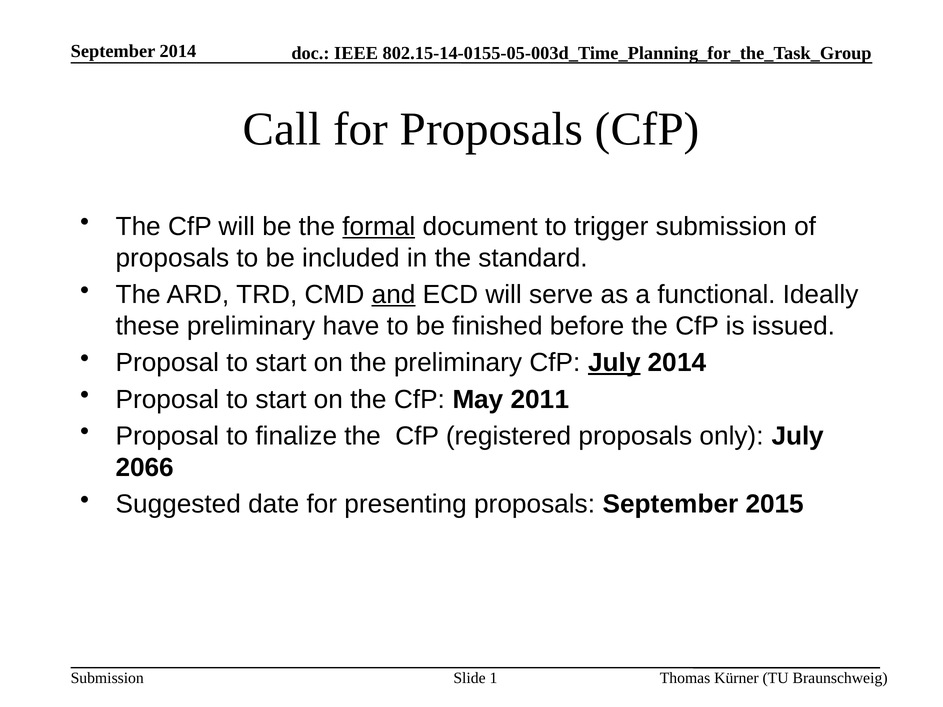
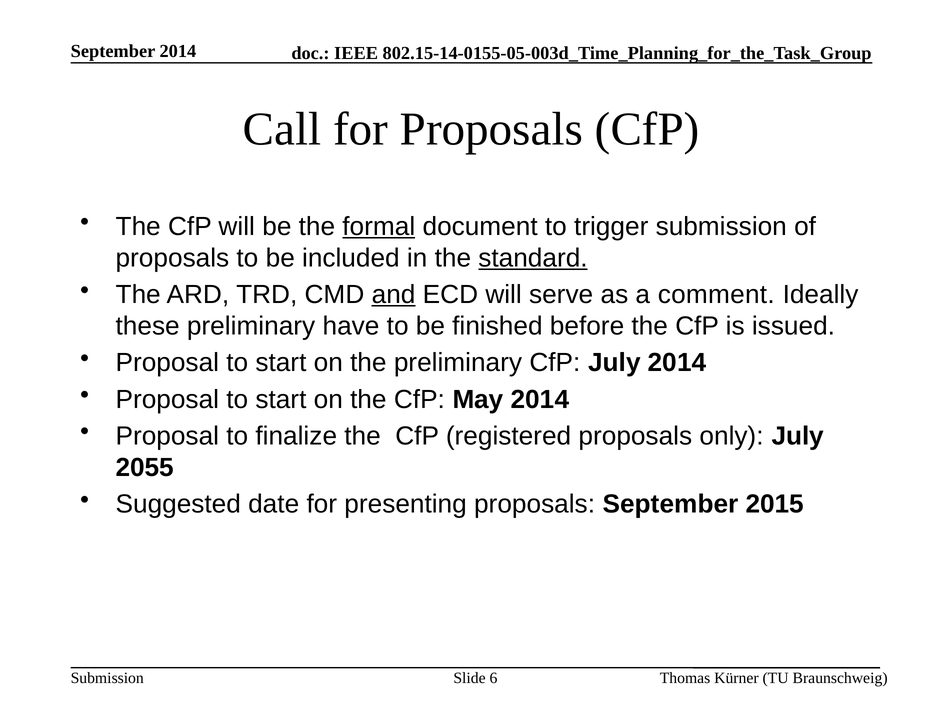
standard underline: none -> present (533, 258)
functional: functional -> comment (716, 295)
July underline: present -> none (614, 363)
May 2011: 2011 -> 2014 (540, 400)
2066: 2066 -> 2055 (145, 468)
1: 1 -> 6 (493, 678)
